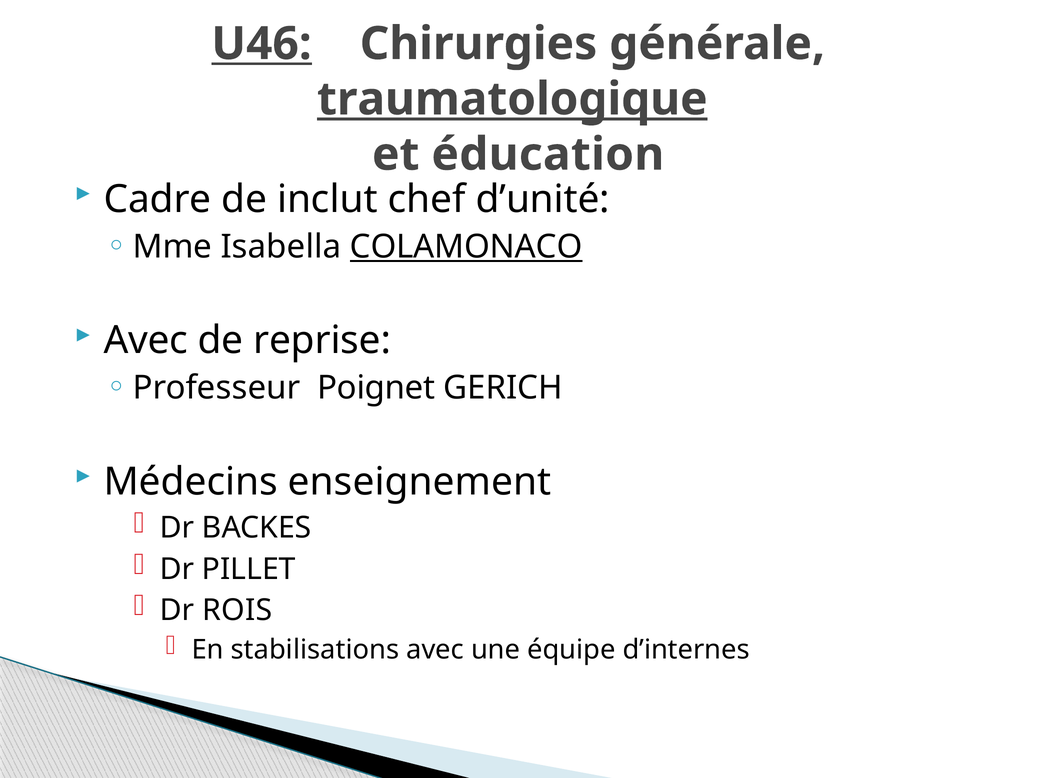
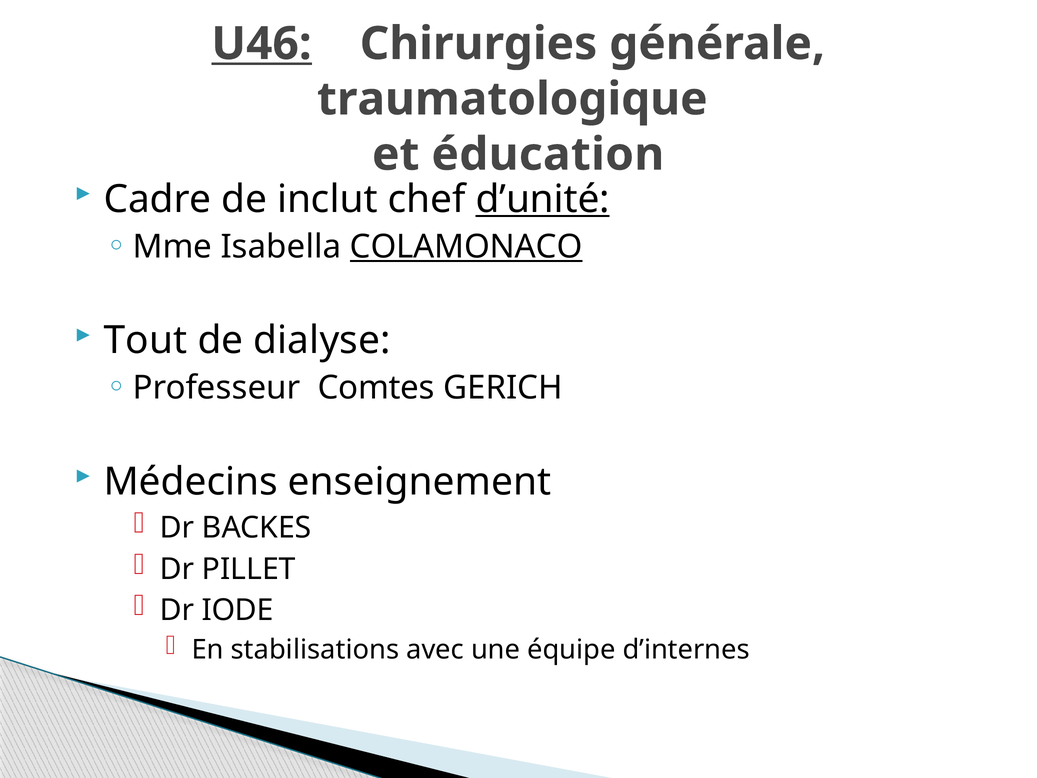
traumatologique underline: present -> none (512, 99)
d’unité underline: none -> present (543, 199)
Avec: Avec -> Tout (145, 340)
reprise: reprise -> dialyse (322, 340)
Poignet: Poignet -> Comtes (376, 388)
ROIS: ROIS -> IODE (238, 610)
